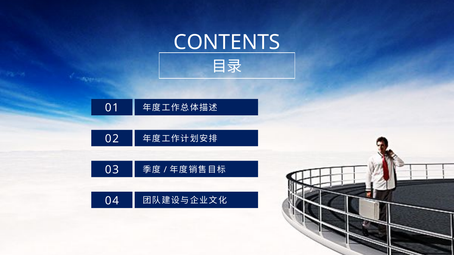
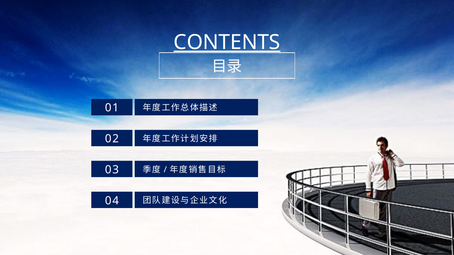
CONTENTS underline: none -> present (227, 43)
